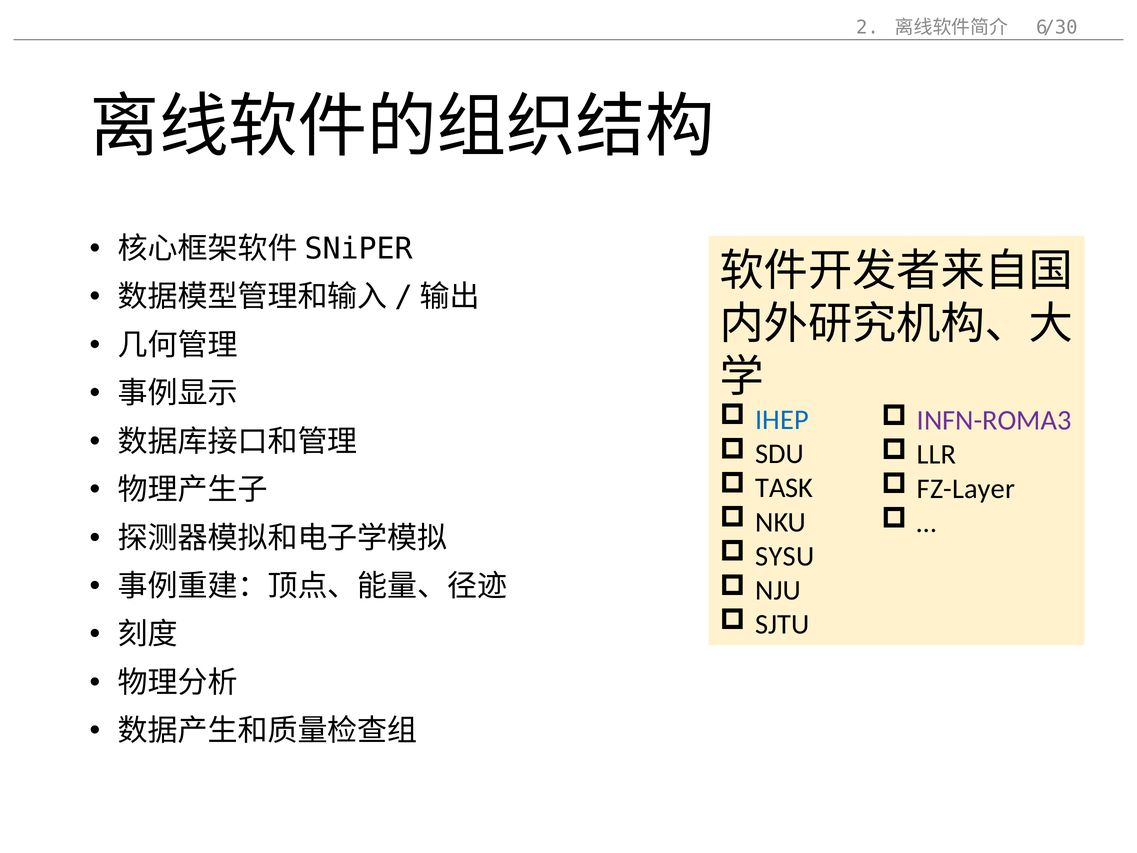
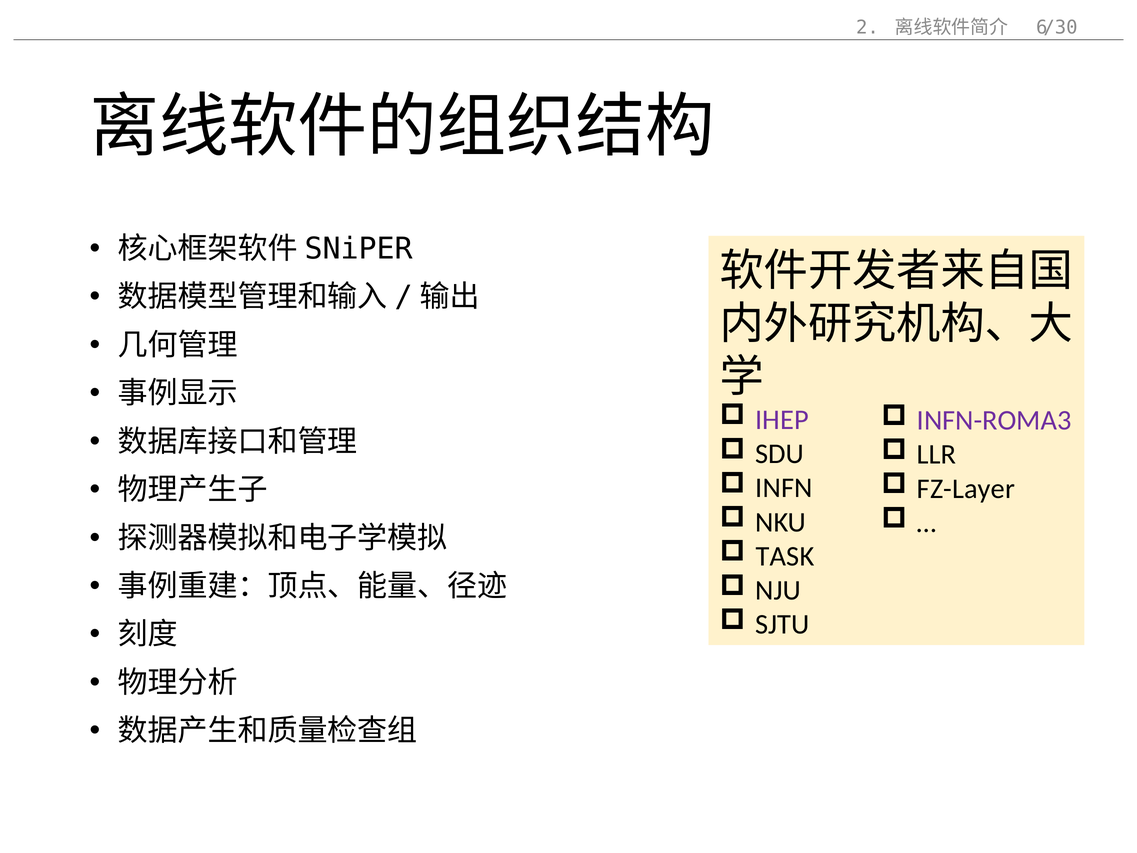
IHEP colour: blue -> purple (782, 420)
TASK: TASK -> INFN (784, 488)
SYSU: SYSU -> TASK (785, 556)
